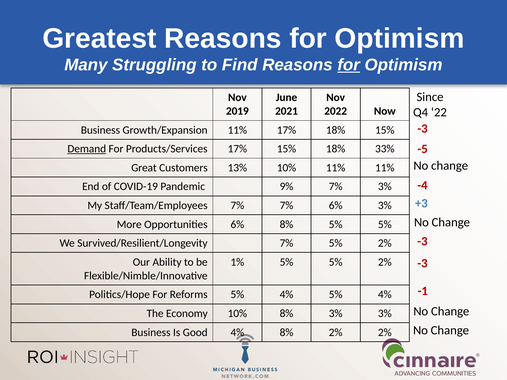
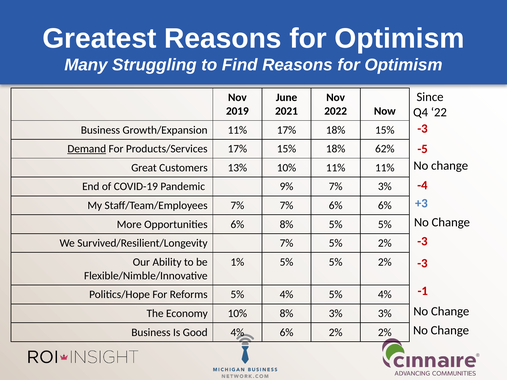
for underline: present -> none (349, 65)
33%: 33% -> 62% (385, 149)
6% 3%: 3% -> 6% (385, 206)
4% 8%: 8% -> 6% (287, 333)
